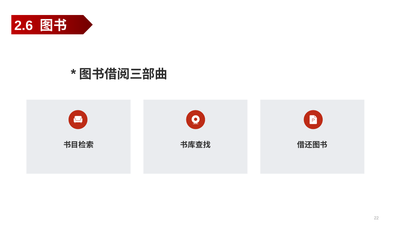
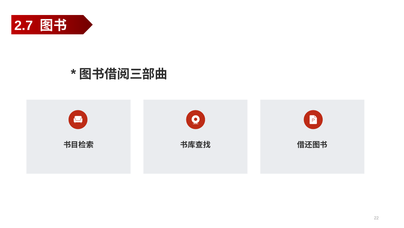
2.6: 2.6 -> 2.7 (24, 26)
